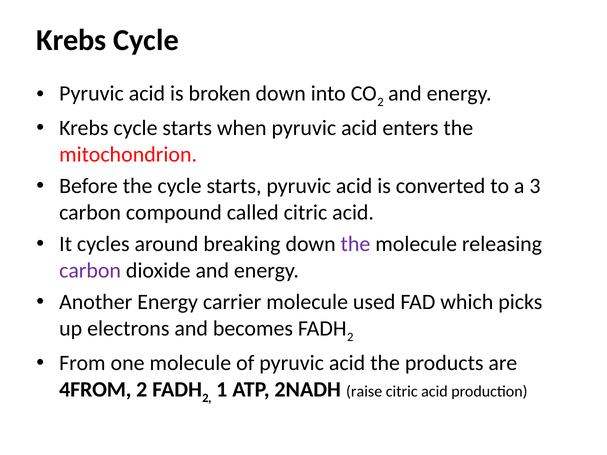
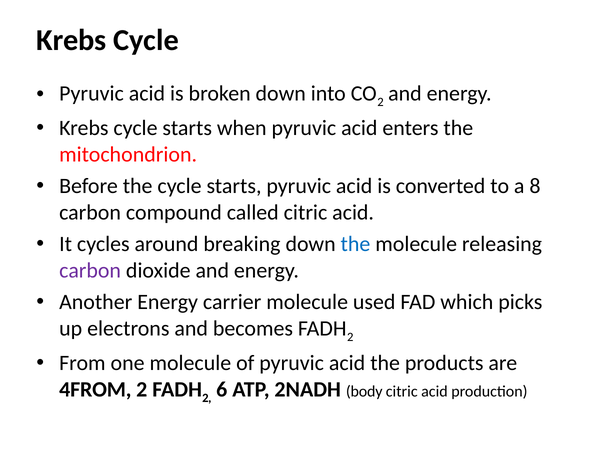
3: 3 -> 8 (535, 186)
the colour: purple -> blue (355, 244)
1: 1 -> 6 (222, 390)
raise: raise -> body (364, 392)
